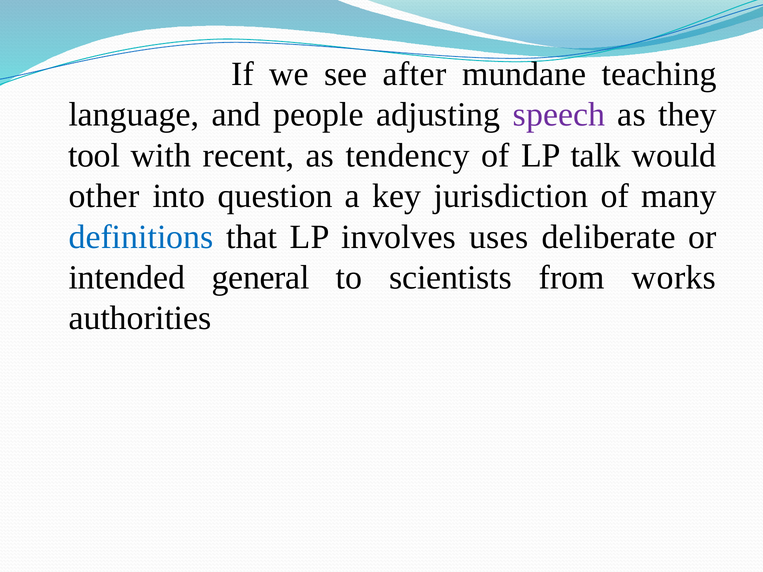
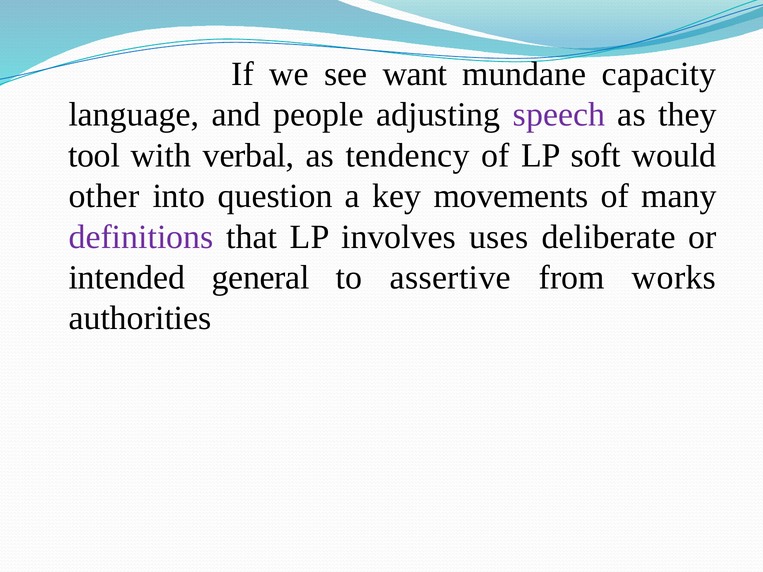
after: after -> want (415, 74)
teaching: teaching -> capacity (659, 74)
recent: recent -> verbal (249, 156)
talk: talk -> soft (596, 156)
jurisdiction: jurisdiction -> movements (511, 196)
definitions colour: blue -> purple (141, 237)
scientists: scientists -> assertive (450, 278)
